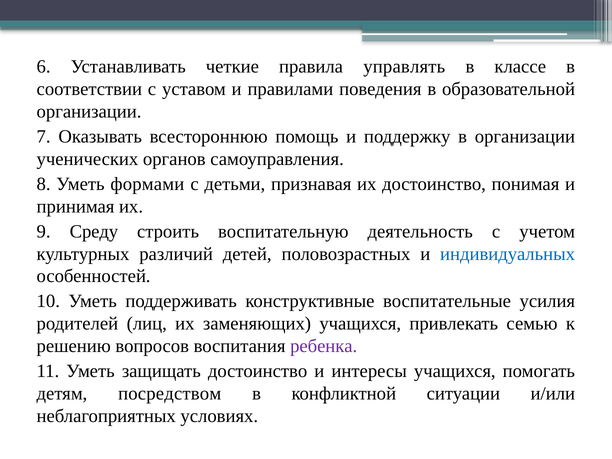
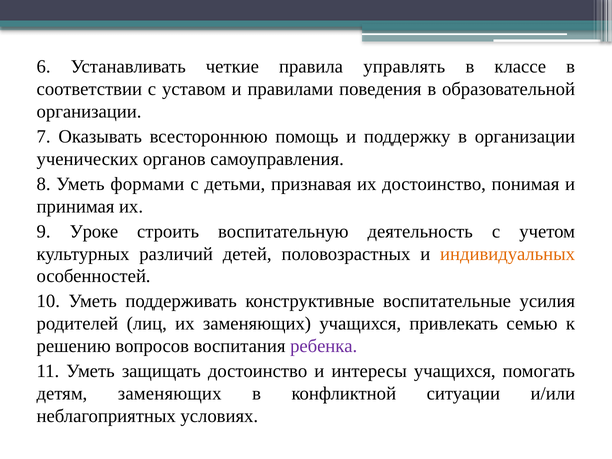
Среду: Среду -> Уроке (94, 231)
индивидуальных colour: blue -> orange (508, 254)
детям посредством: посредством -> заменяющих (170, 394)
